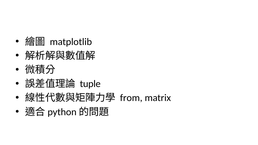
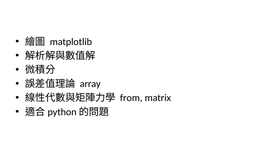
tuple: tuple -> array (90, 84)
